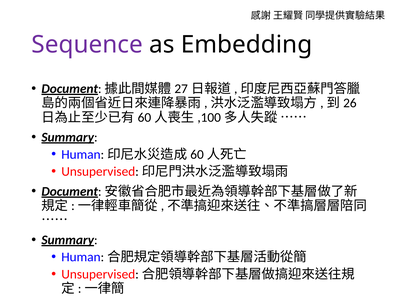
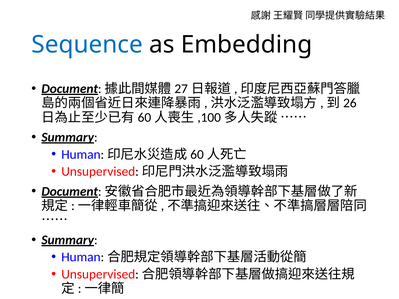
Sequence colour: purple -> blue (87, 45)
